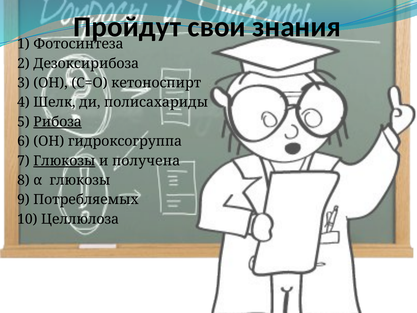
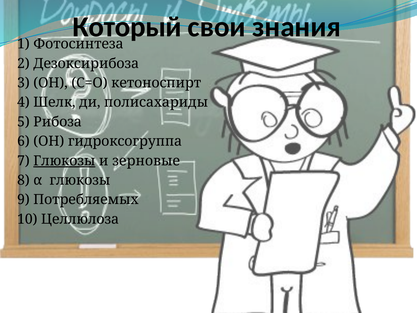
Пройдут: Пройдут -> Который (127, 27)
Рибоза underline: present -> none (58, 122)
получена: получена -> зерновые (146, 161)
